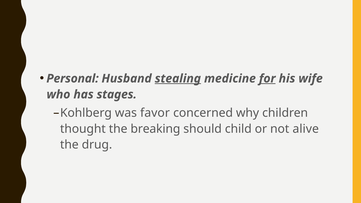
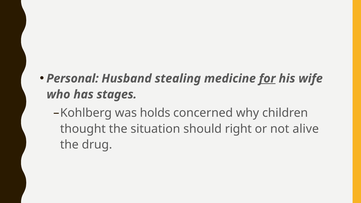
stealing underline: present -> none (178, 79)
favor: favor -> holds (155, 113)
breaking: breaking -> situation (155, 129)
child: child -> right (238, 129)
